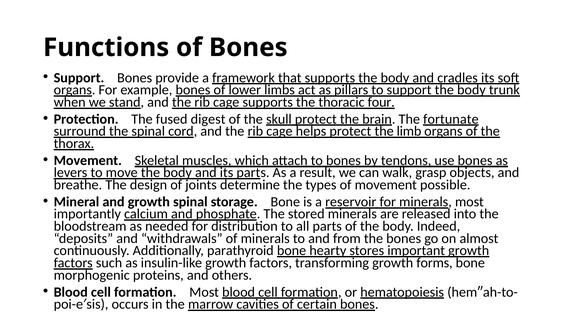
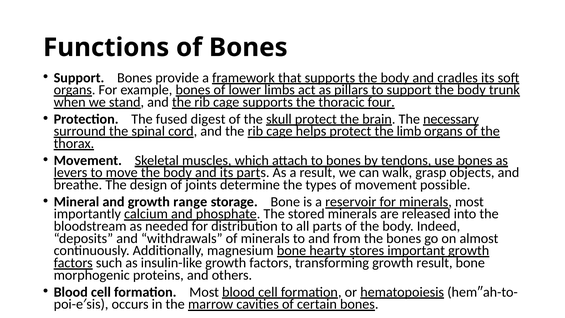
fortunate: fortunate -> necessary (451, 119)
growth spinal: spinal -> range (190, 202)
parathyroid: parathyroid -> magnesium (240, 251)
growth forms: forms -> result (434, 263)
